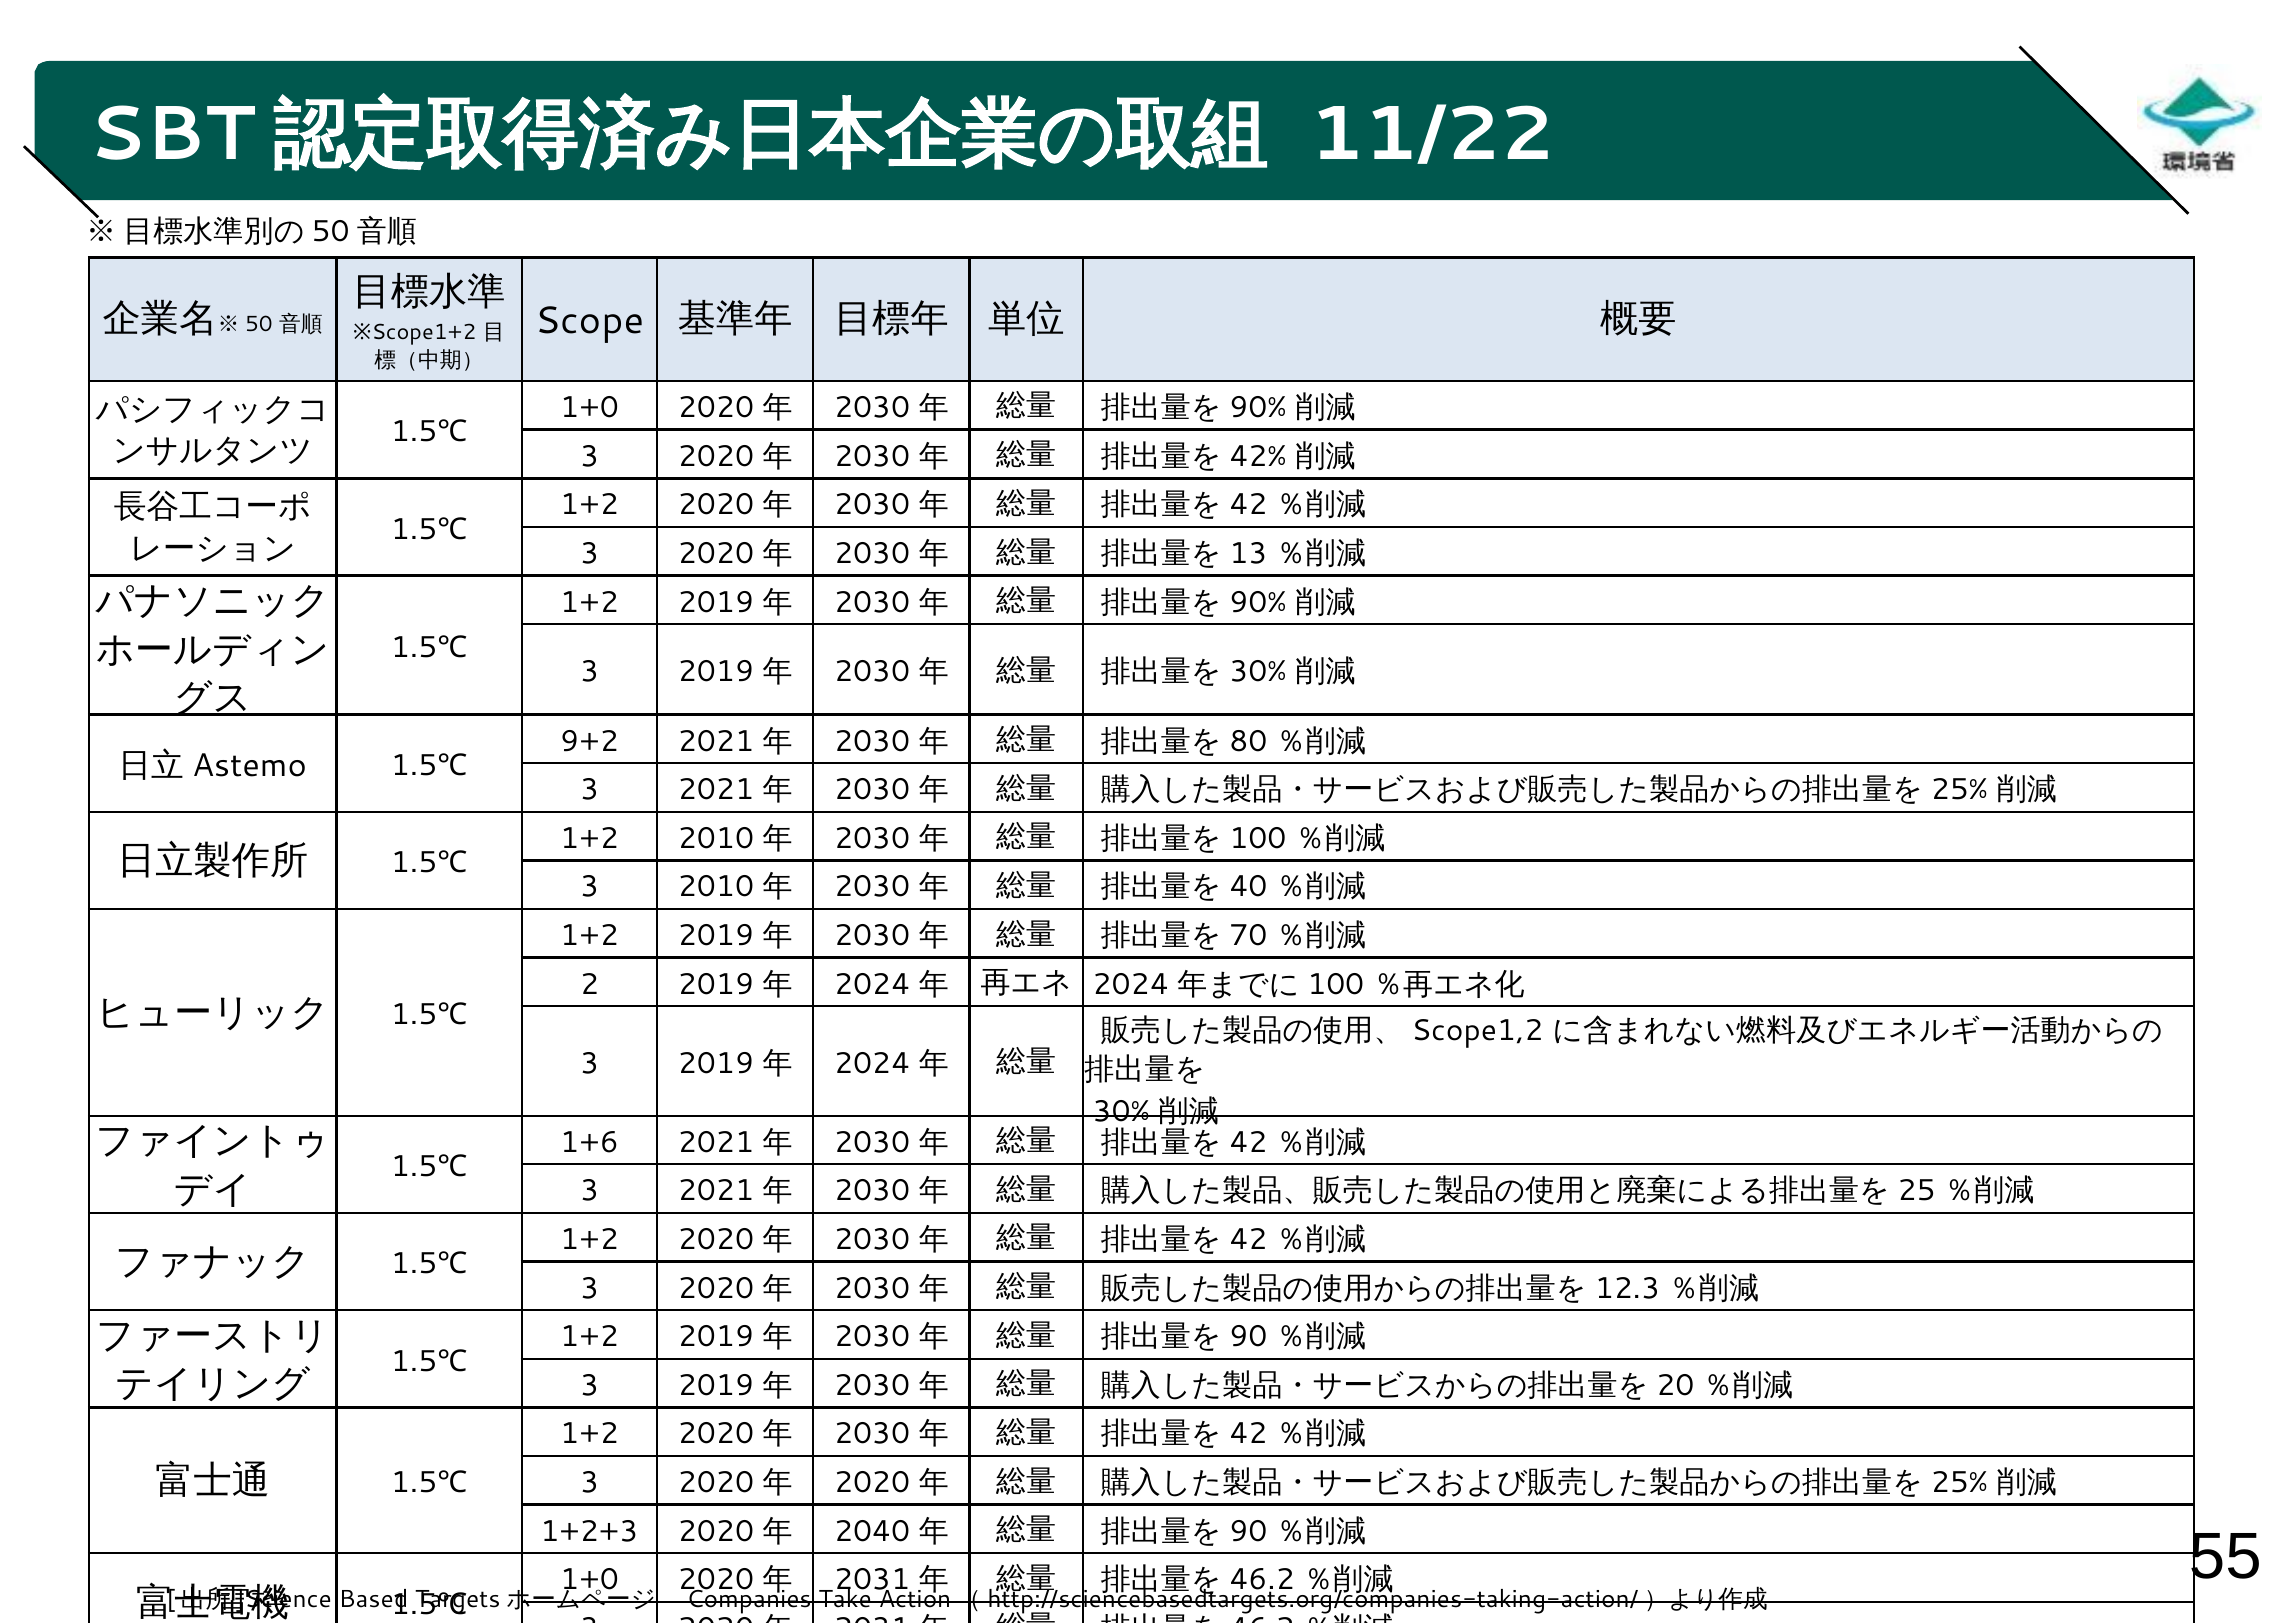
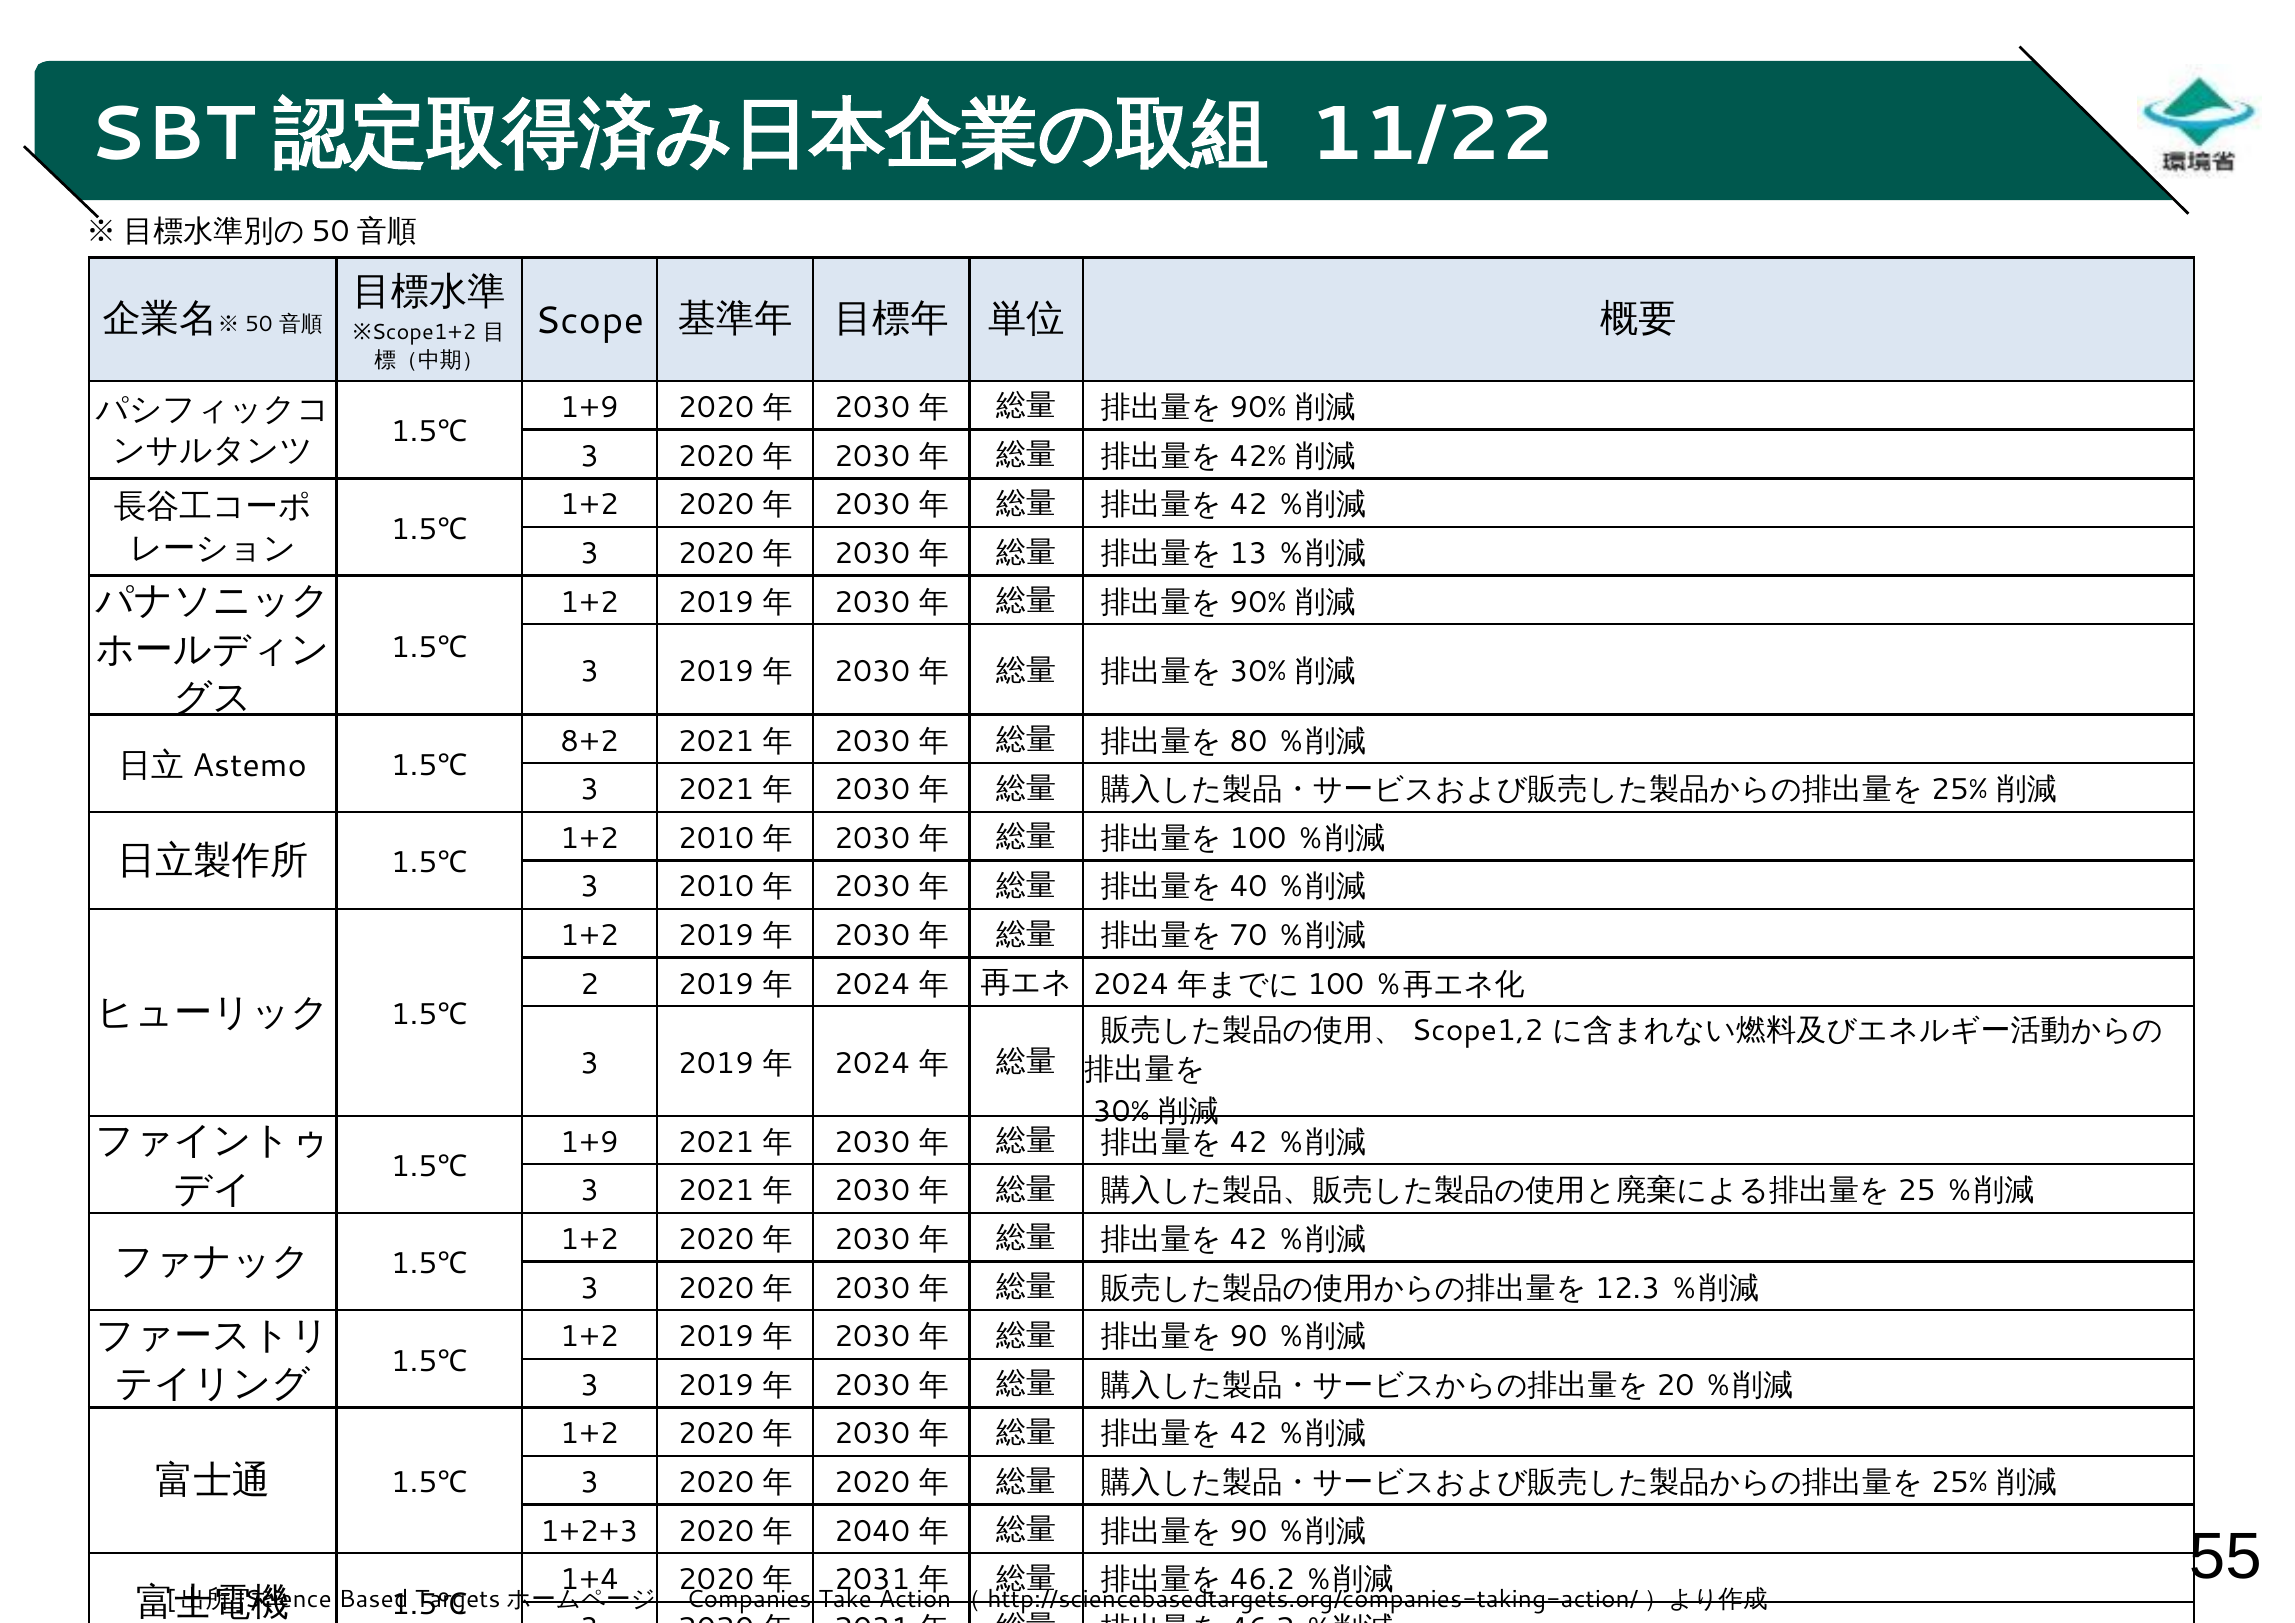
1+0: 1+0 -> 1+9 (590, 407)
9+2: 9+2 -> 8+2 (590, 741)
1+6: 1+6 -> 1+9 (590, 1142)
1+0: 1+0 -> 1+4 (590, 1580)
